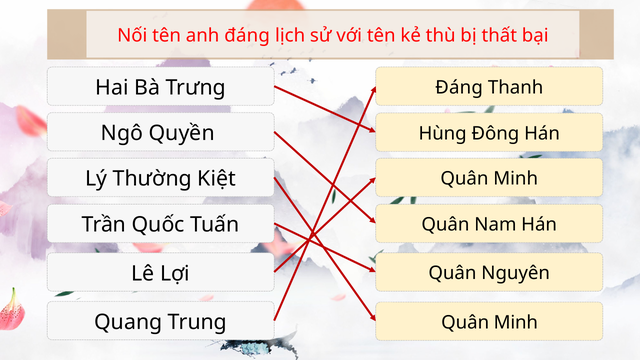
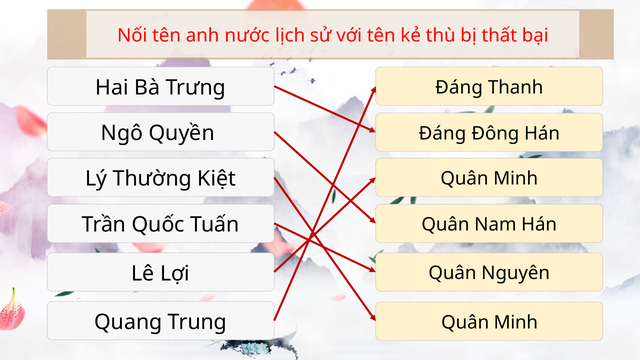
anh đáng: đáng -> nước (247, 35)
Hùng: Hùng -> Đáng (442, 133)
